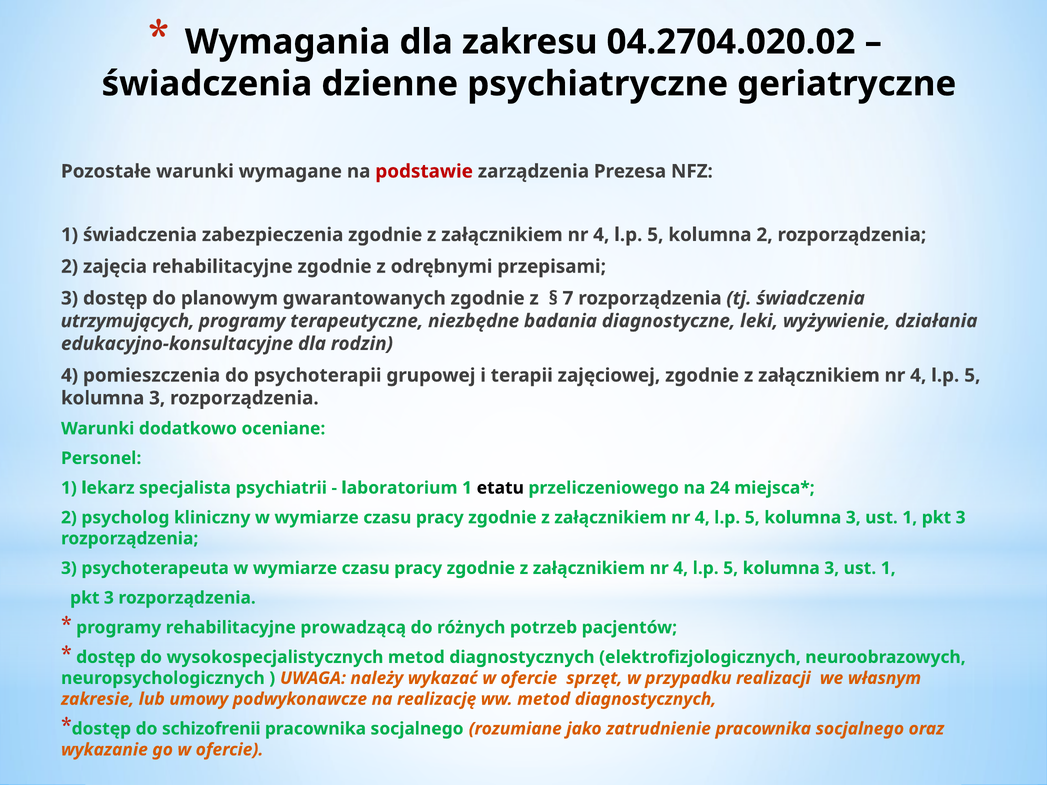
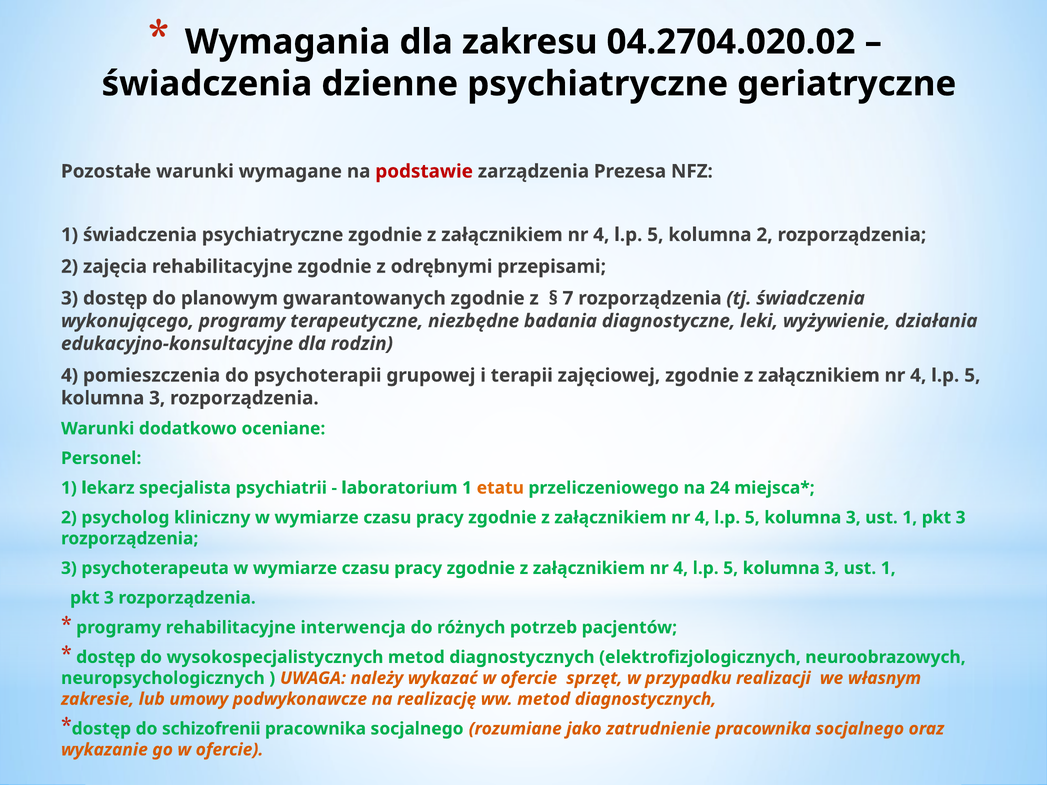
świadczenia zabezpieczenia: zabezpieczenia -> psychiatryczne (273, 235)
utrzymujących: utrzymujących -> wykonującego (127, 321)
etatu colour: black -> orange (500, 488)
prowadzącą: prowadzącą -> interwencja (353, 628)
